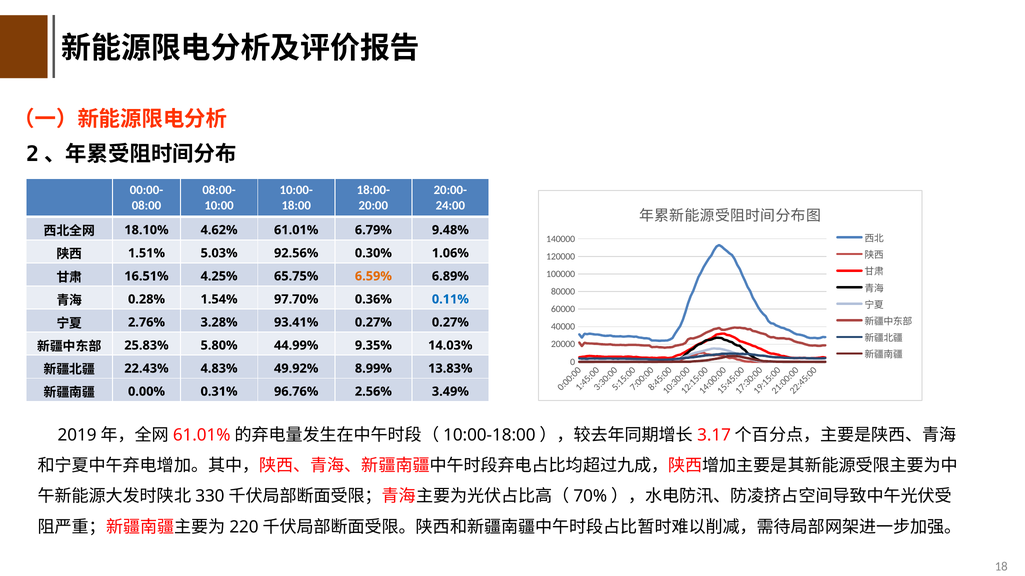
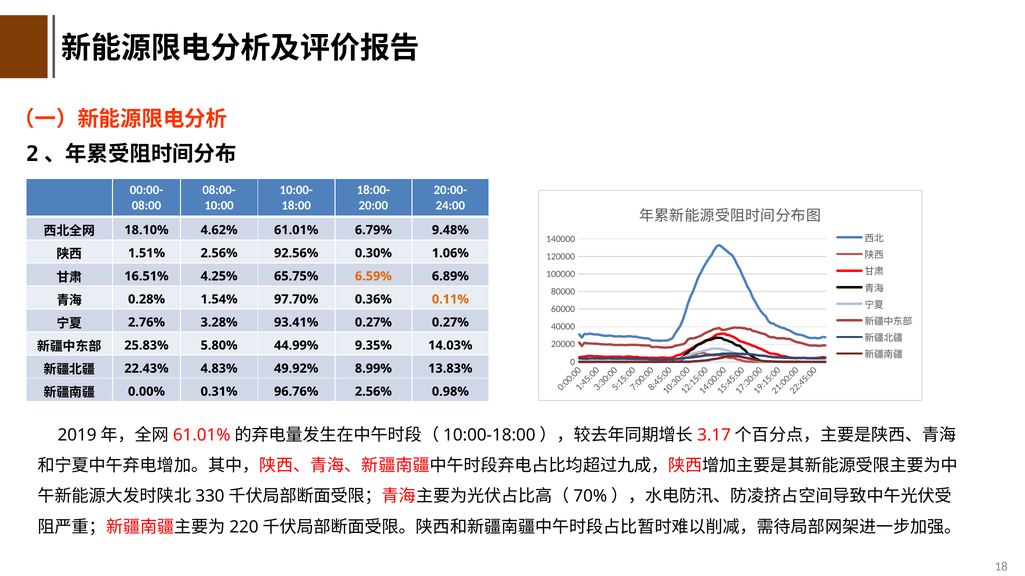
1.51% 5.03%: 5.03% -> 2.56% (219, 253)
0.11% colour: blue -> orange (450, 300)
3.49%: 3.49% -> 0.98% (450, 392)
